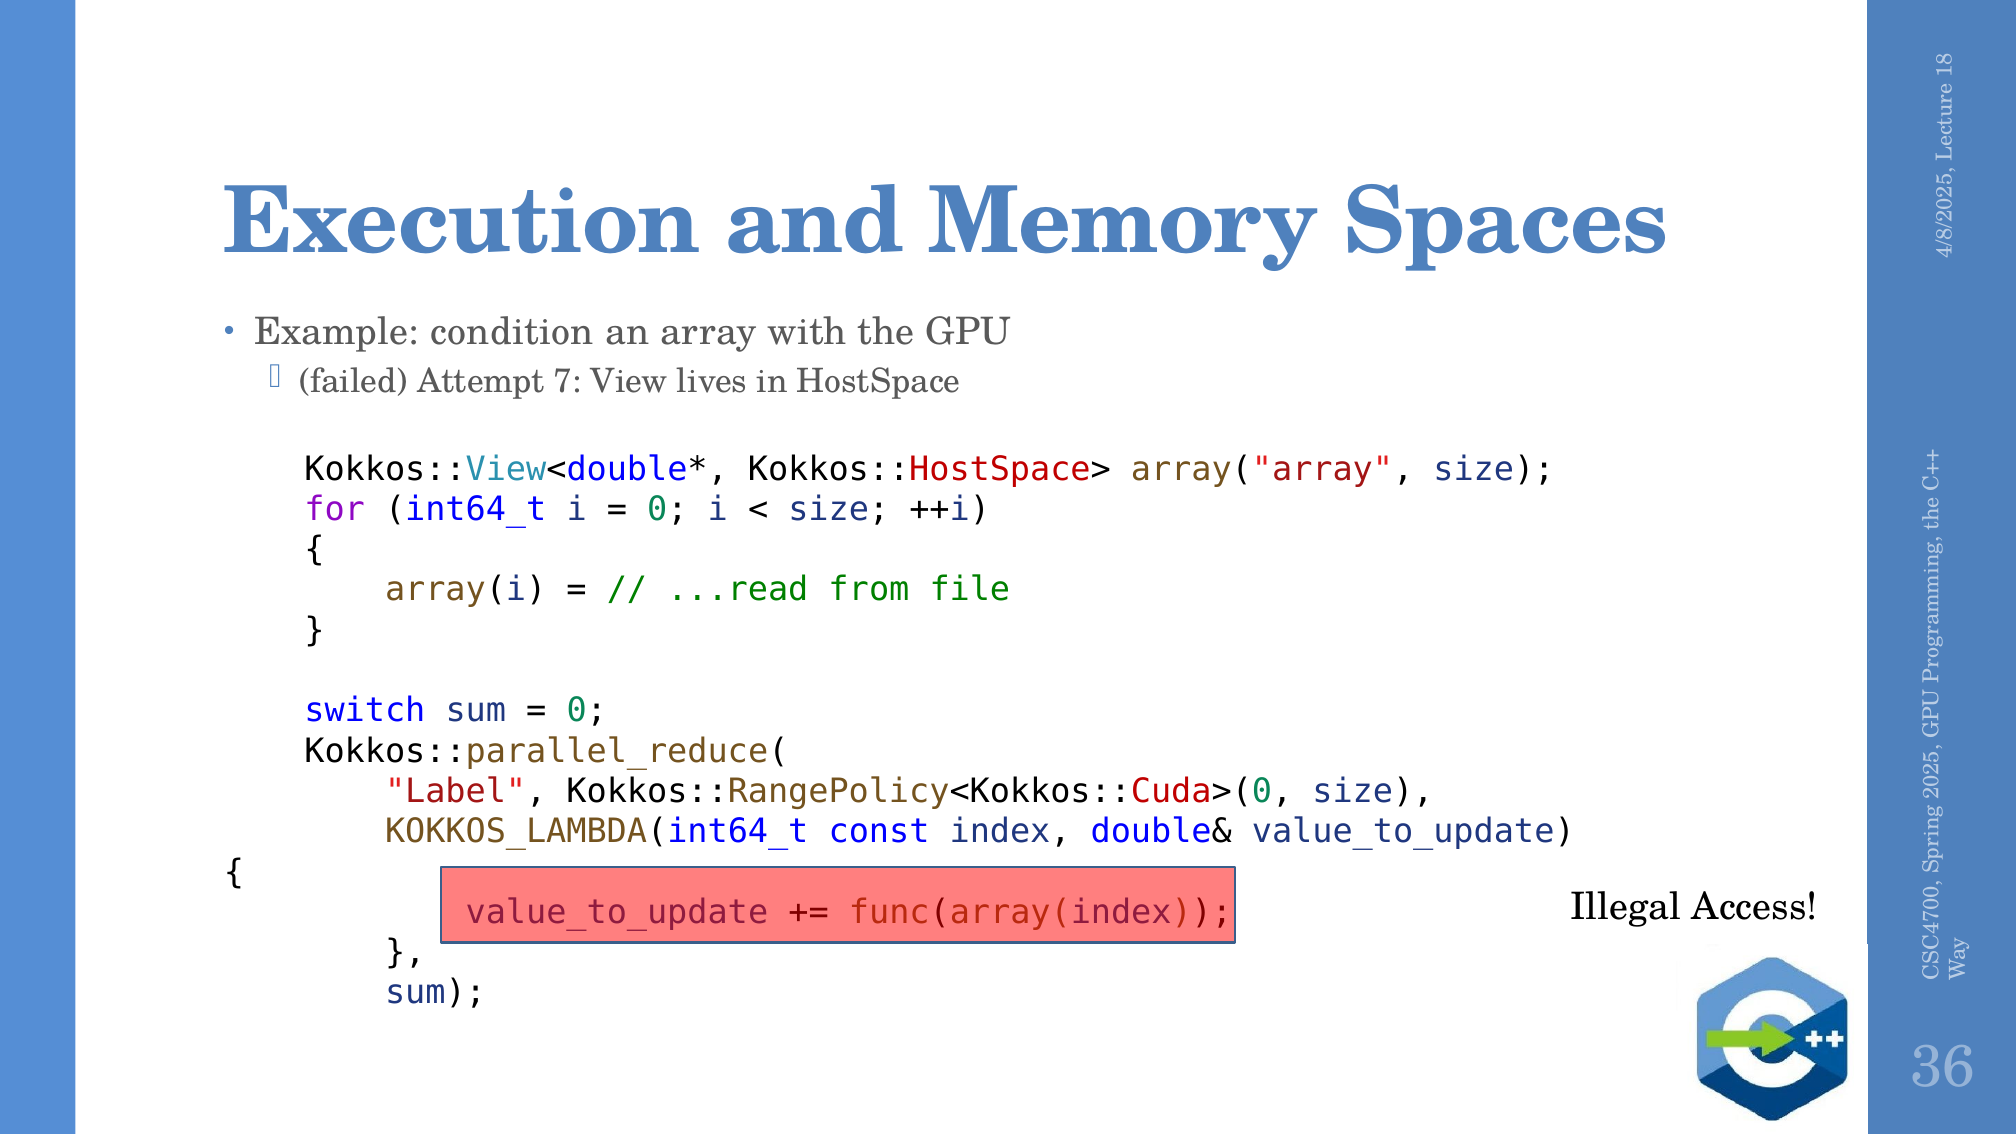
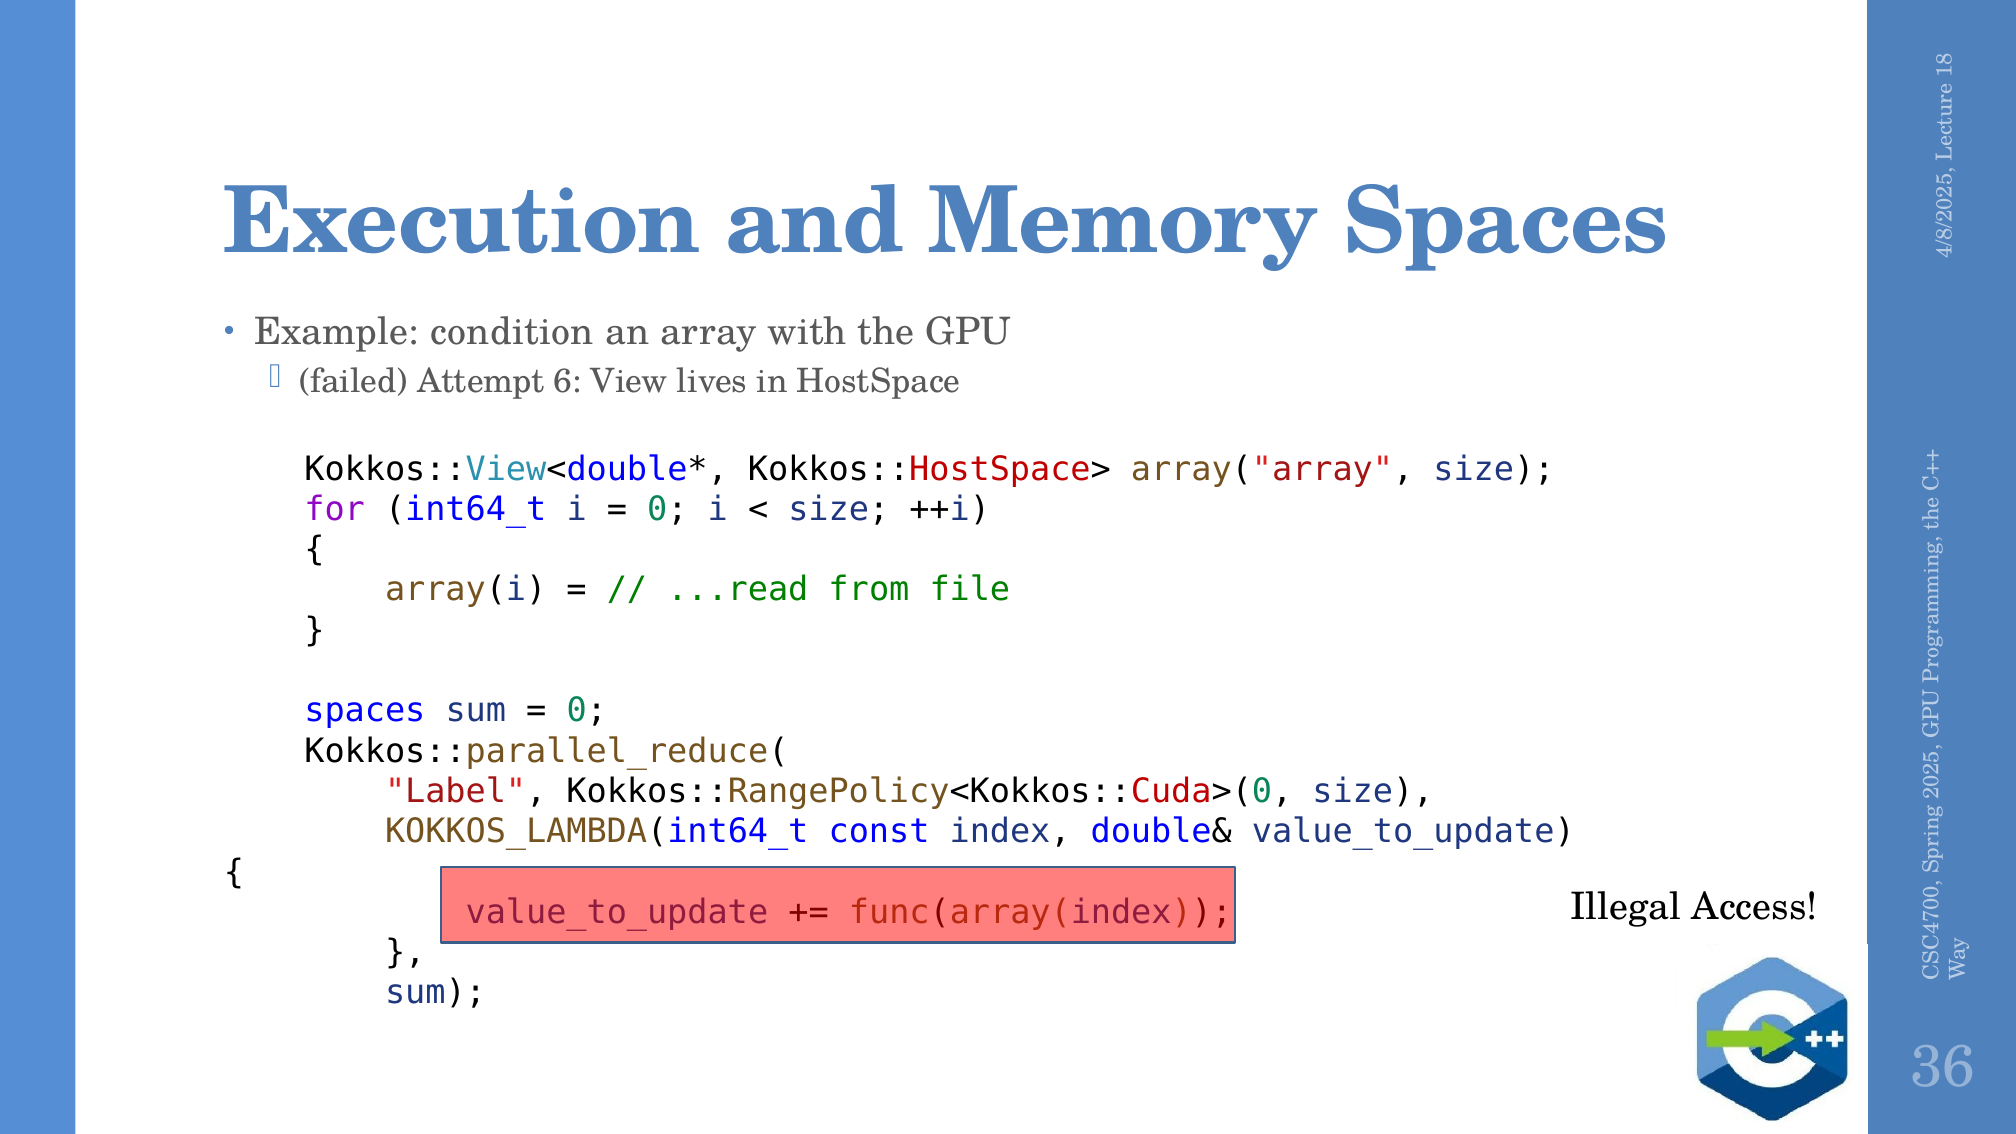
Attempt 7: 7 -> 6 (568, 382)
switch: switch -> spaces (365, 711)
